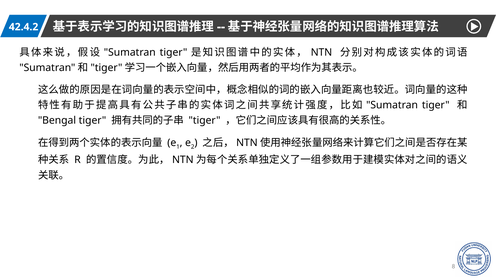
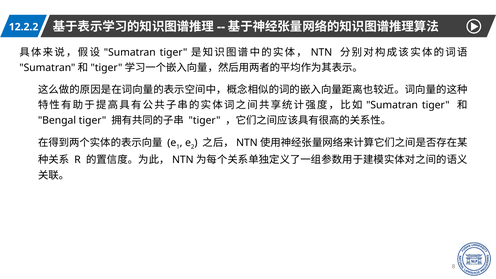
42.4.2: 42.4.2 -> 12.2.2 (24, 27)
